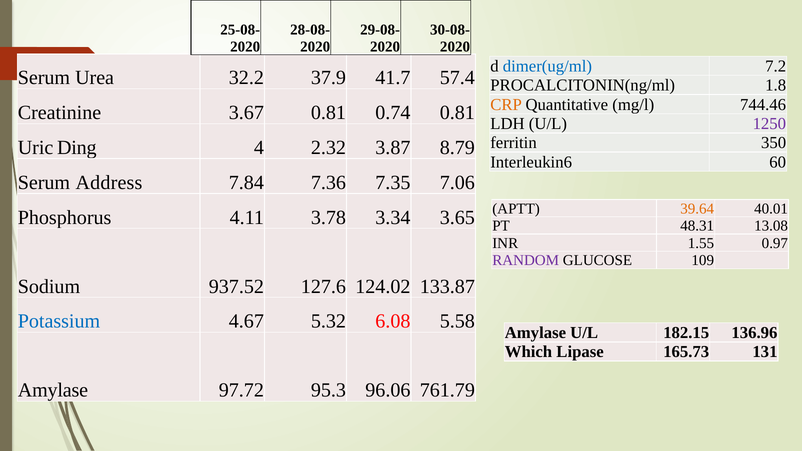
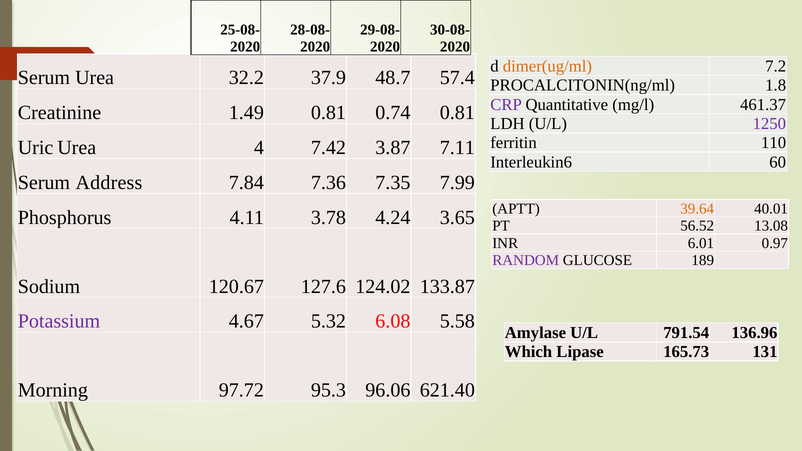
dimer(ug/ml colour: blue -> orange (547, 66)
41.7: 41.7 -> 48.7 (393, 78)
CRP colour: orange -> purple (506, 105)
744.46: 744.46 -> 461.37 (763, 105)
3.67: 3.67 -> 1.49 (246, 113)
350: 350 -> 110 (774, 143)
Uric Ding: Ding -> Urea (77, 148)
2.32: 2.32 -> 7.42 (328, 148)
8.79: 8.79 -> 7.11 (457, 148)
7.06: 7.06 -> 7.99 (457, 183)
3.34: 3.34 -> 4.24 (393, 218)
48.31: 48.31 -> 56.52 (697, 226)
1.55: 1.55 -> 6.01 (701, 243)
109: 109 -> 189 (703, 261)
937.52: 937.52 -> 120.67 (236, 286)
Potassium colour: blue -> purple (59, 321)
182.15: 182.15 -> 791.54 (686, 333)
Amylase: Amylase -> Morning (53, 390)
761.79: 761.79 -> 621.40 (447, 390)
